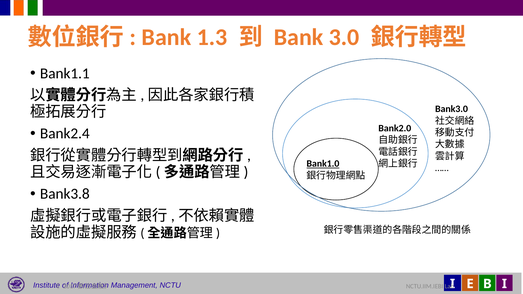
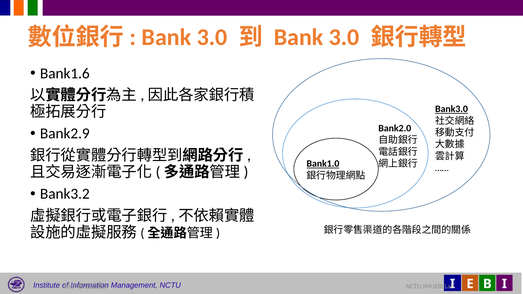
1.3: 1.3 -> 3.0 (212, 37)
Bank1.1: Bank1.1 -> Bank1.6 (65, 73)
Bank3.0 underline: none -> present (452, 109)
Bank2.4: Bank2.4 -> Bank2.9 (65, 134)
Bank3.8: Bank3.8 -> Bank3.2 (65, 194)
